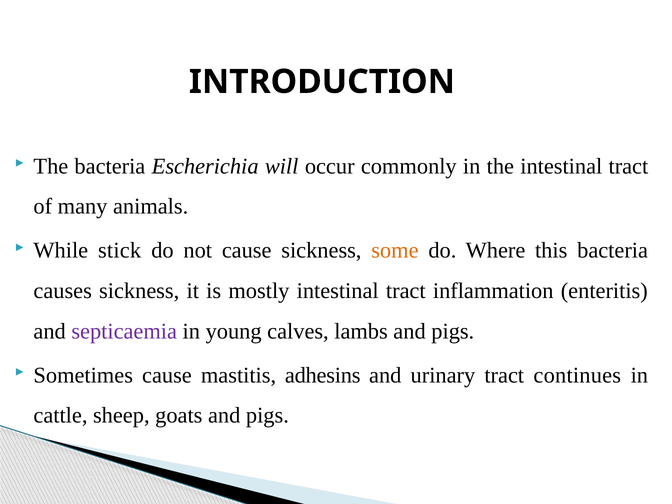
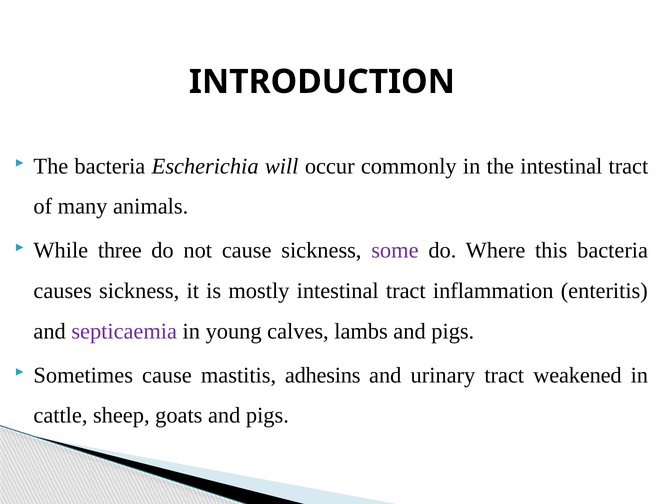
stick: stick -> three (120, 251)
some colour: orange -> purple (395, 251)
continues: continues -> weakened (577, 375)
